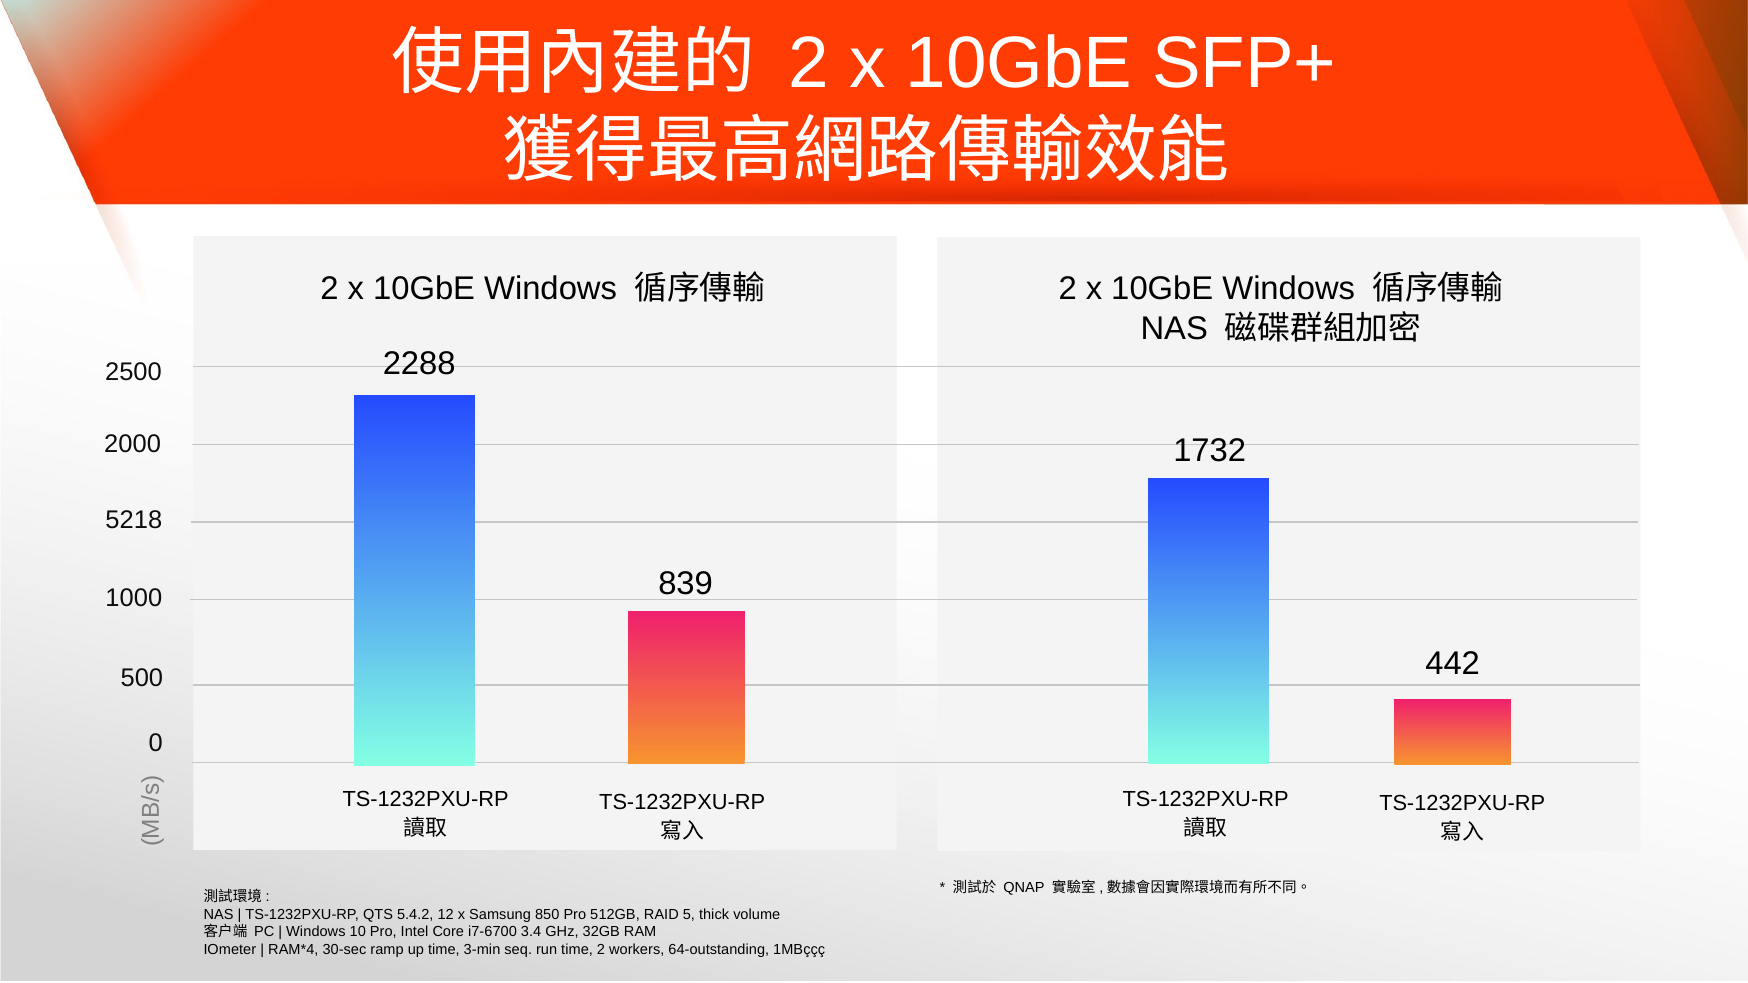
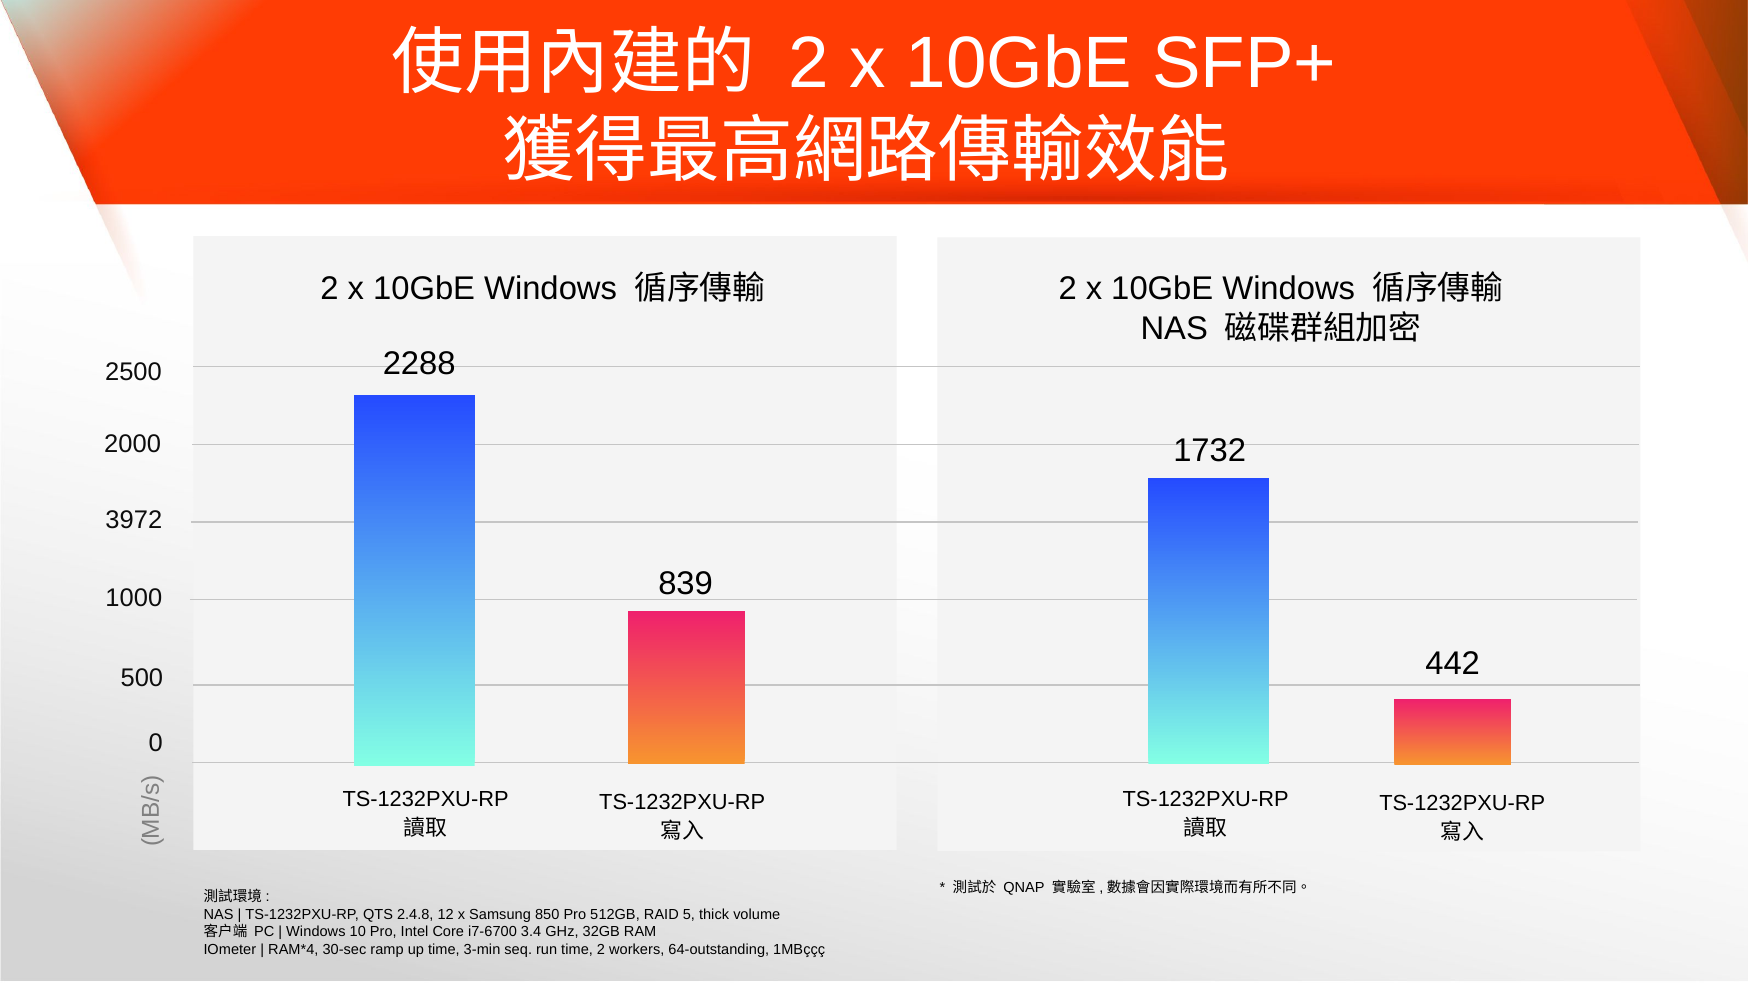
5218: 5218 -> 3972 (134, 520)
5.4.2: 5.4.2 -> 2.4.8 (415, 915)
